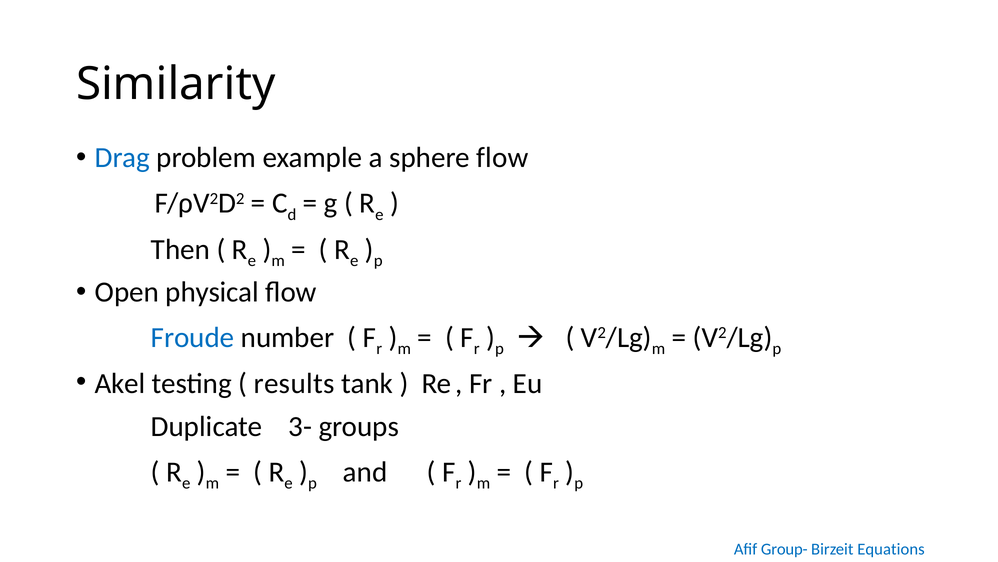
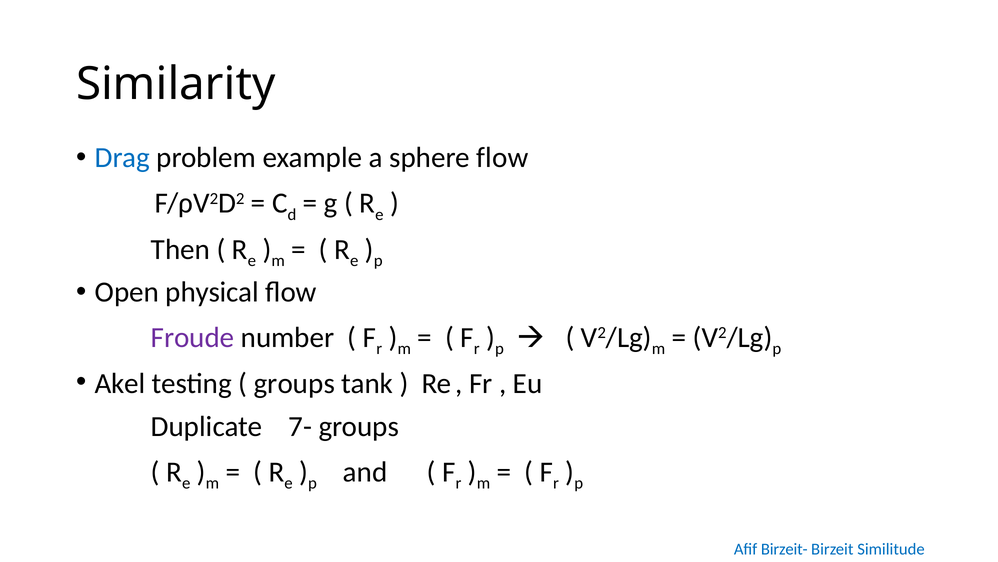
Froude colour: blue -> purple (193, 337)
results: results -> groups (294, 383)
3-: 3- -> 7- (300, 426)
Group-: Group- -> Birzeit- (784, 549)
Equations: Equations -> Similitude (891, 549)
